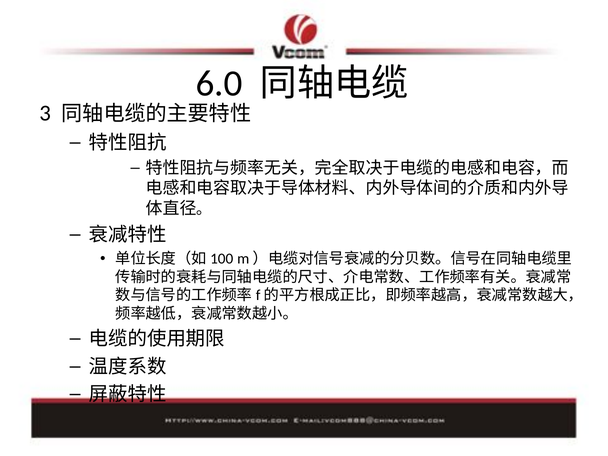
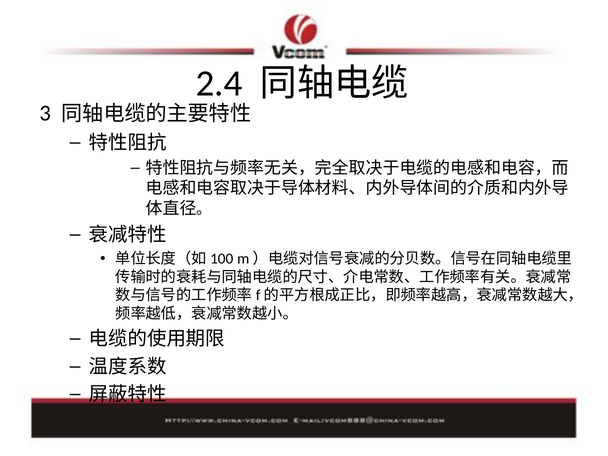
6.0: 6.0 -> 2.4 (219, 83)
